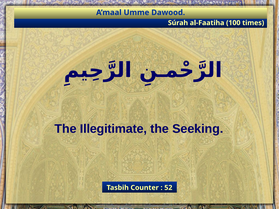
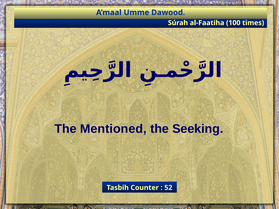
Illegitimate: Illegitimate -> Mentioned (113, 129)
